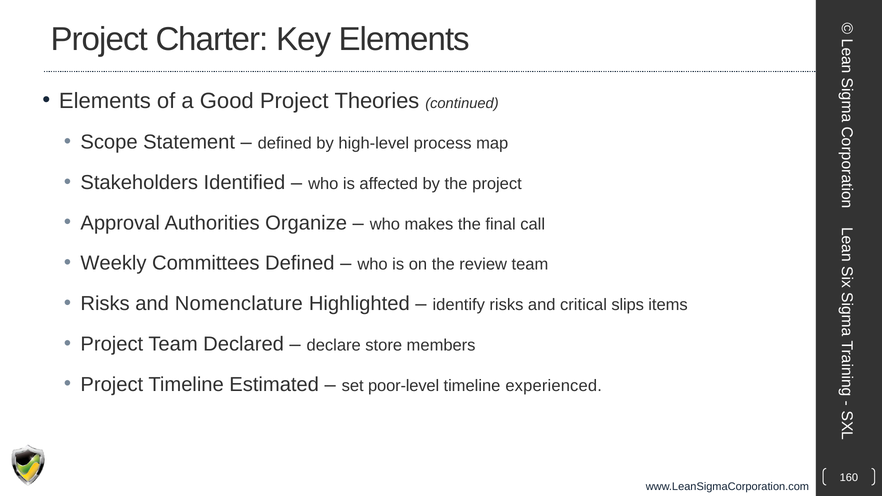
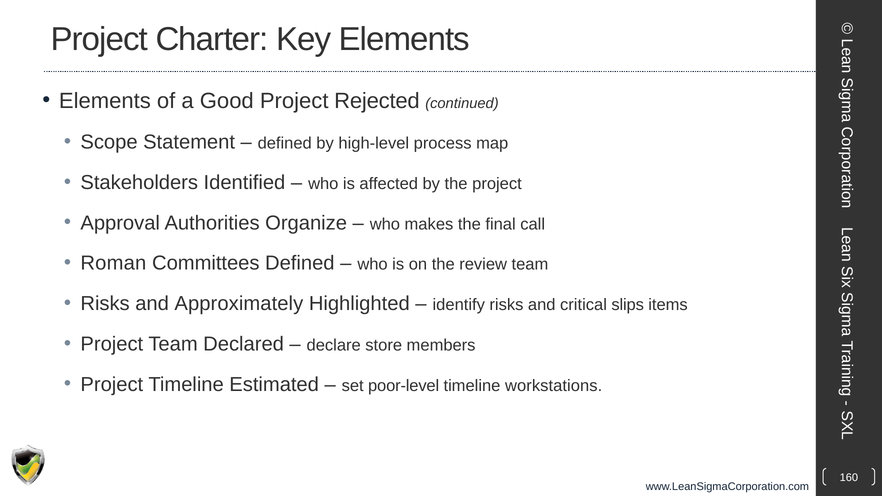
Theories: Theories -> Rejected (377, 101)
Weekly: Weekly -> Roman (113, 263)
Nomenclature: Nomenclature -> Approximately (239, 304)
experienced: experienced -> workstations (554, 386)
